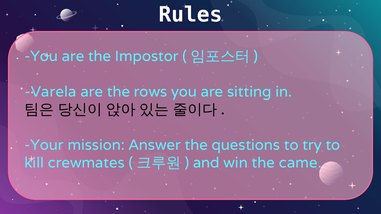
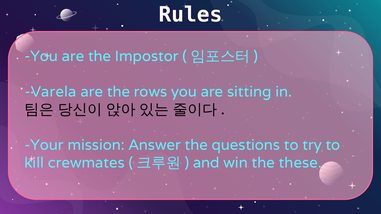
came: came -> these (300, 163)
